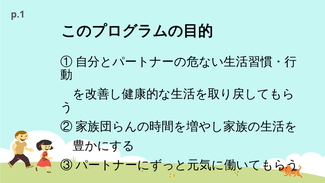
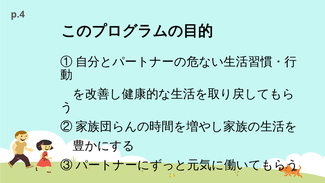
p.1: p.1 -> p.4 (18, 14)
